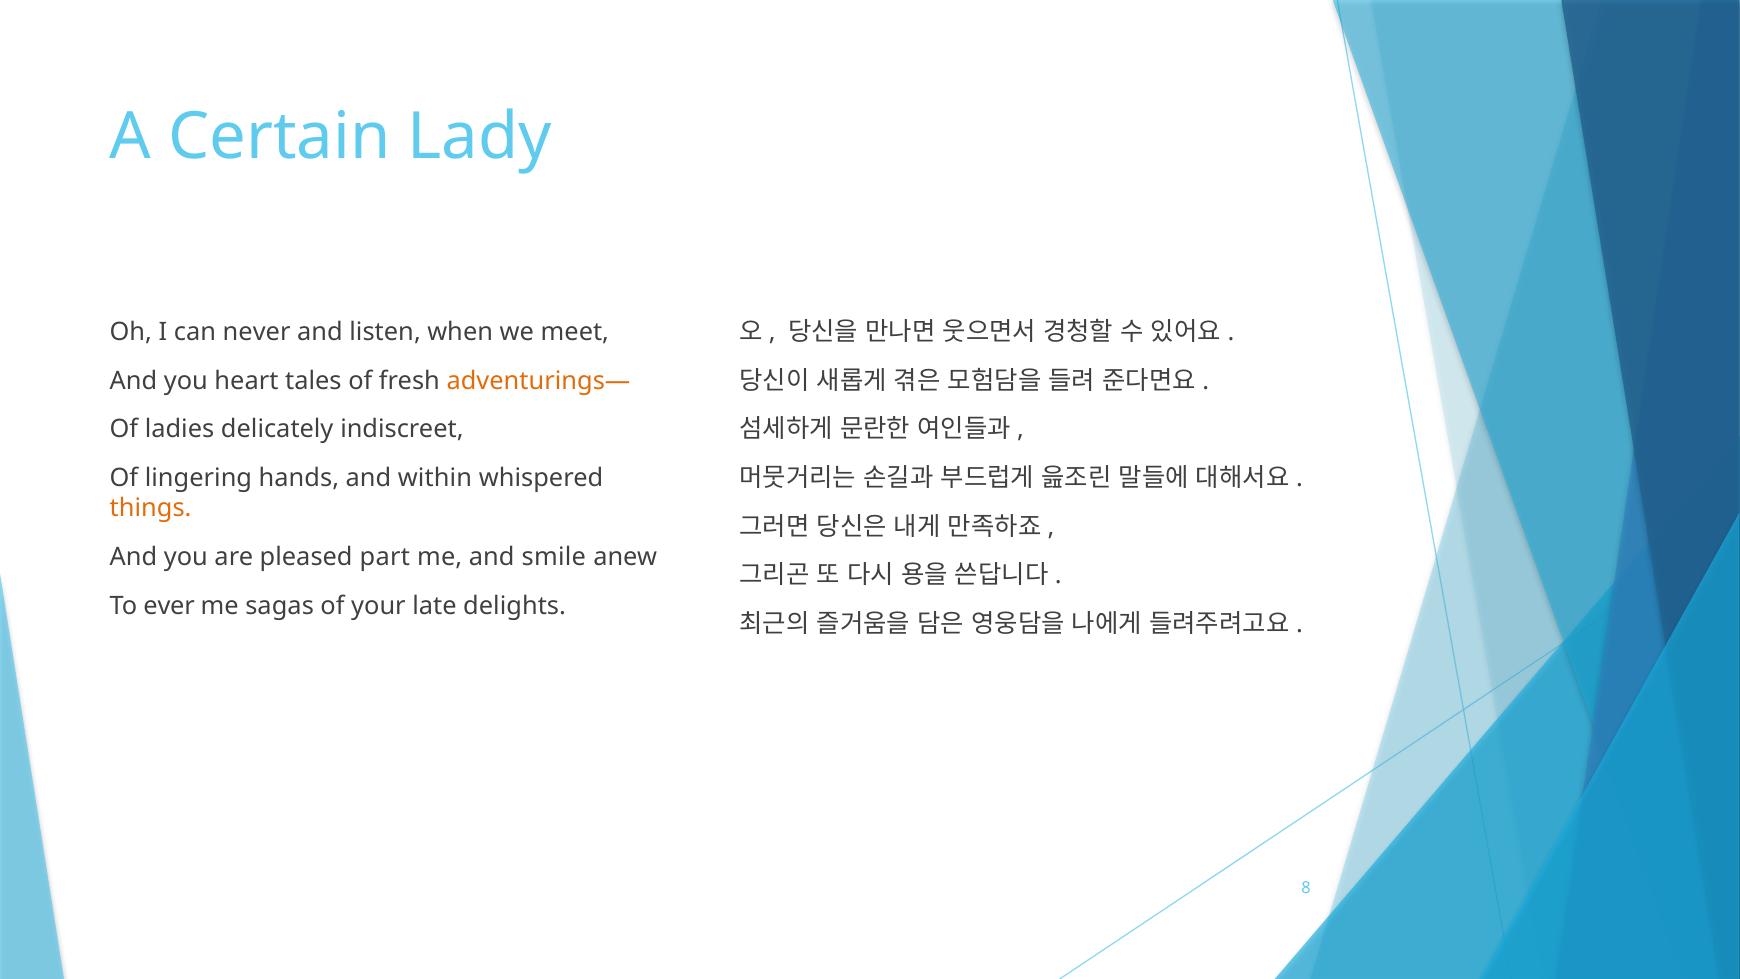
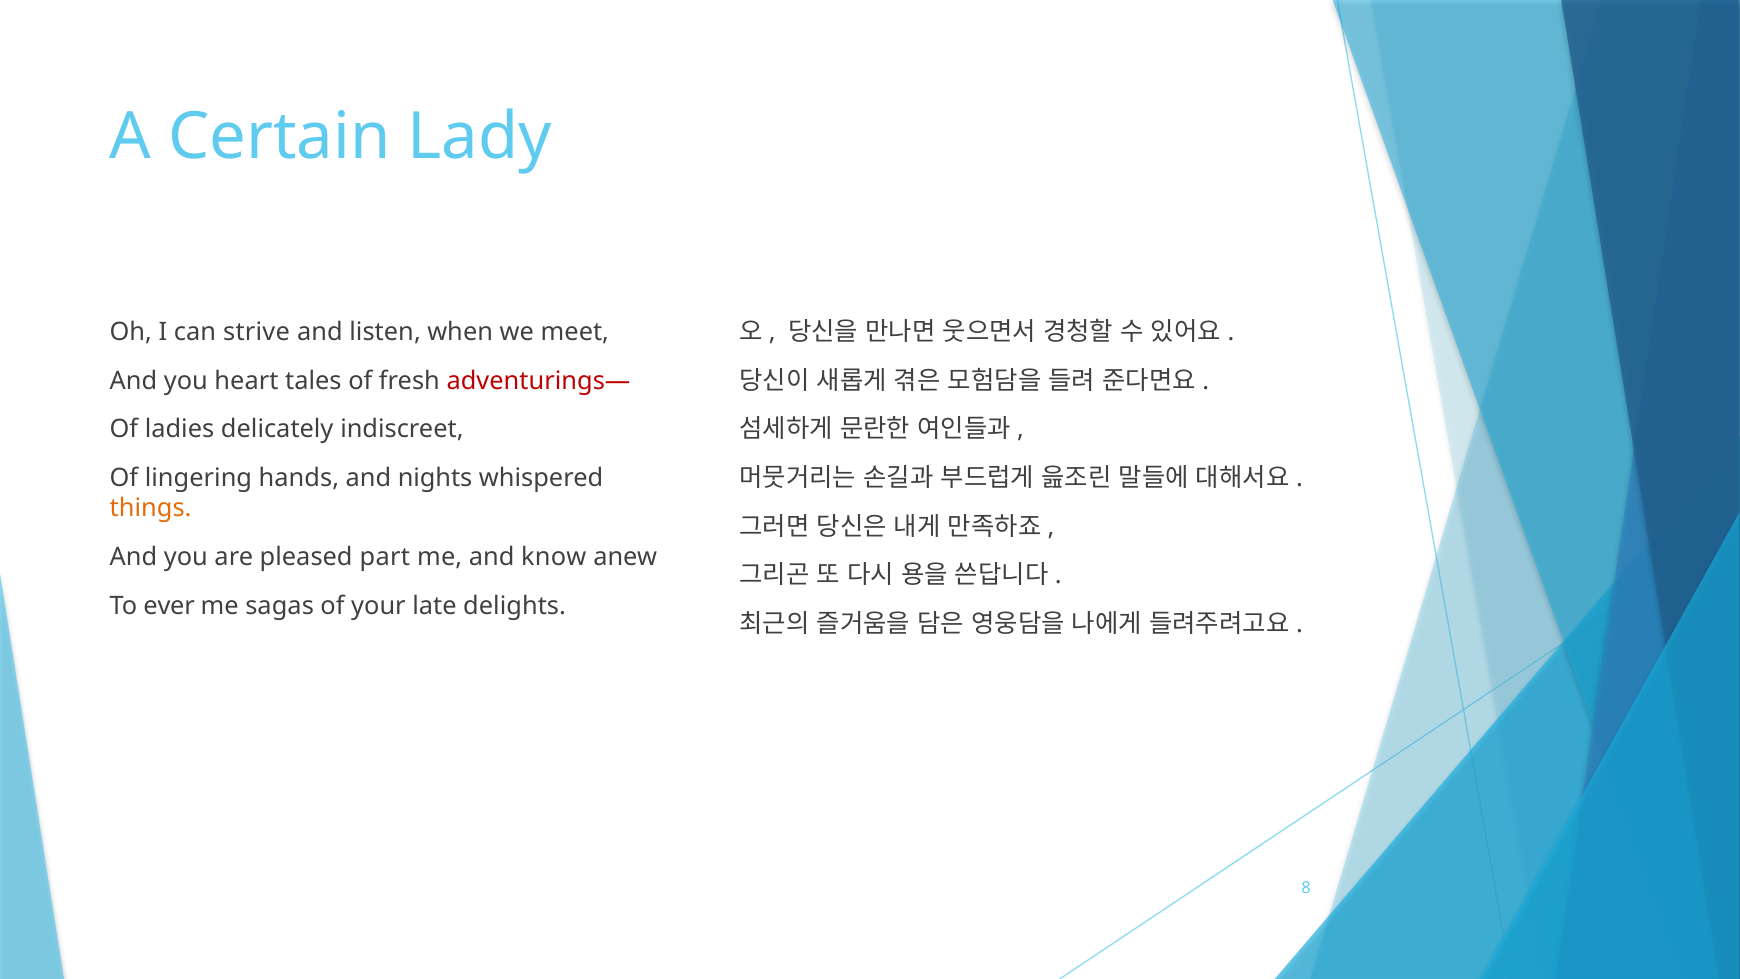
never: never -> strive (257, 332)
adventurings— colour: orange -> red (538, 381)
within: within -> nights (435, 478)
smile: smile -> know (554, 557)
